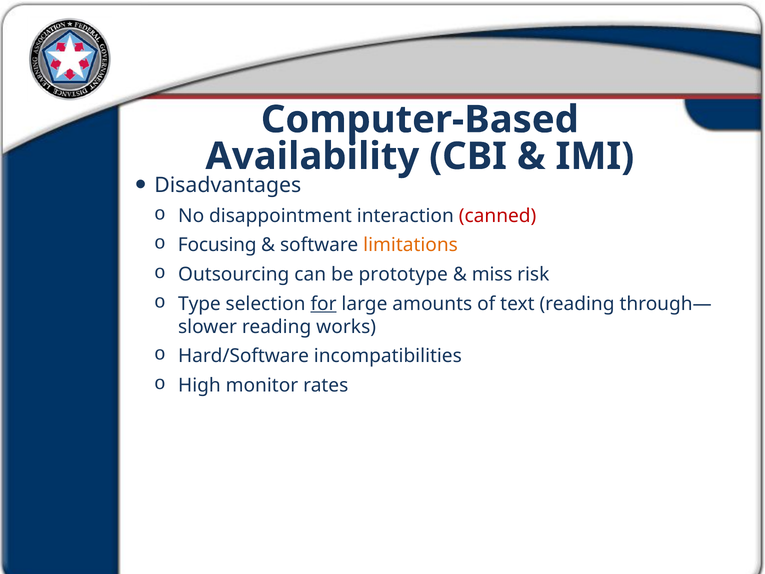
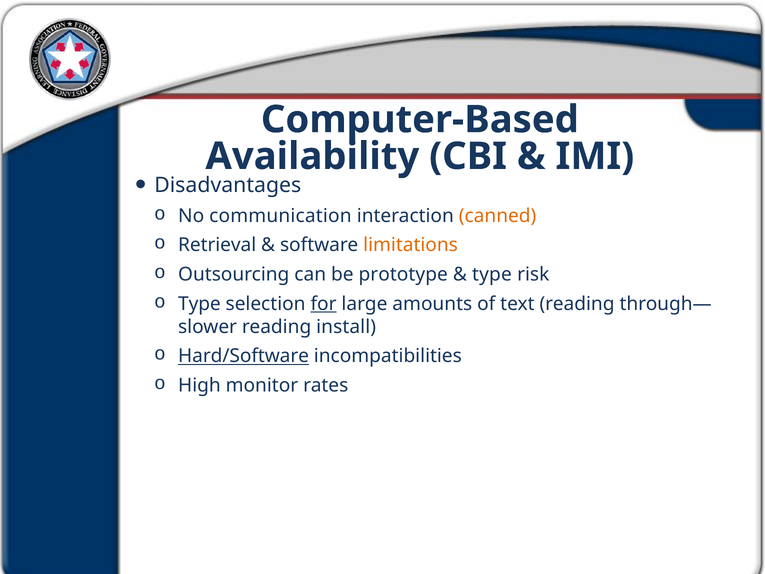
disappointment: disappointment -> communication (280, 216)
canned colour: red -> orange (498, 216)
Focusing: Focusing -> Retrieval (217, 245)
miss: miss -> type (492, 274)
works: works -> install (346, 327)
Hard/Software underline: none -> present (244, 356)
